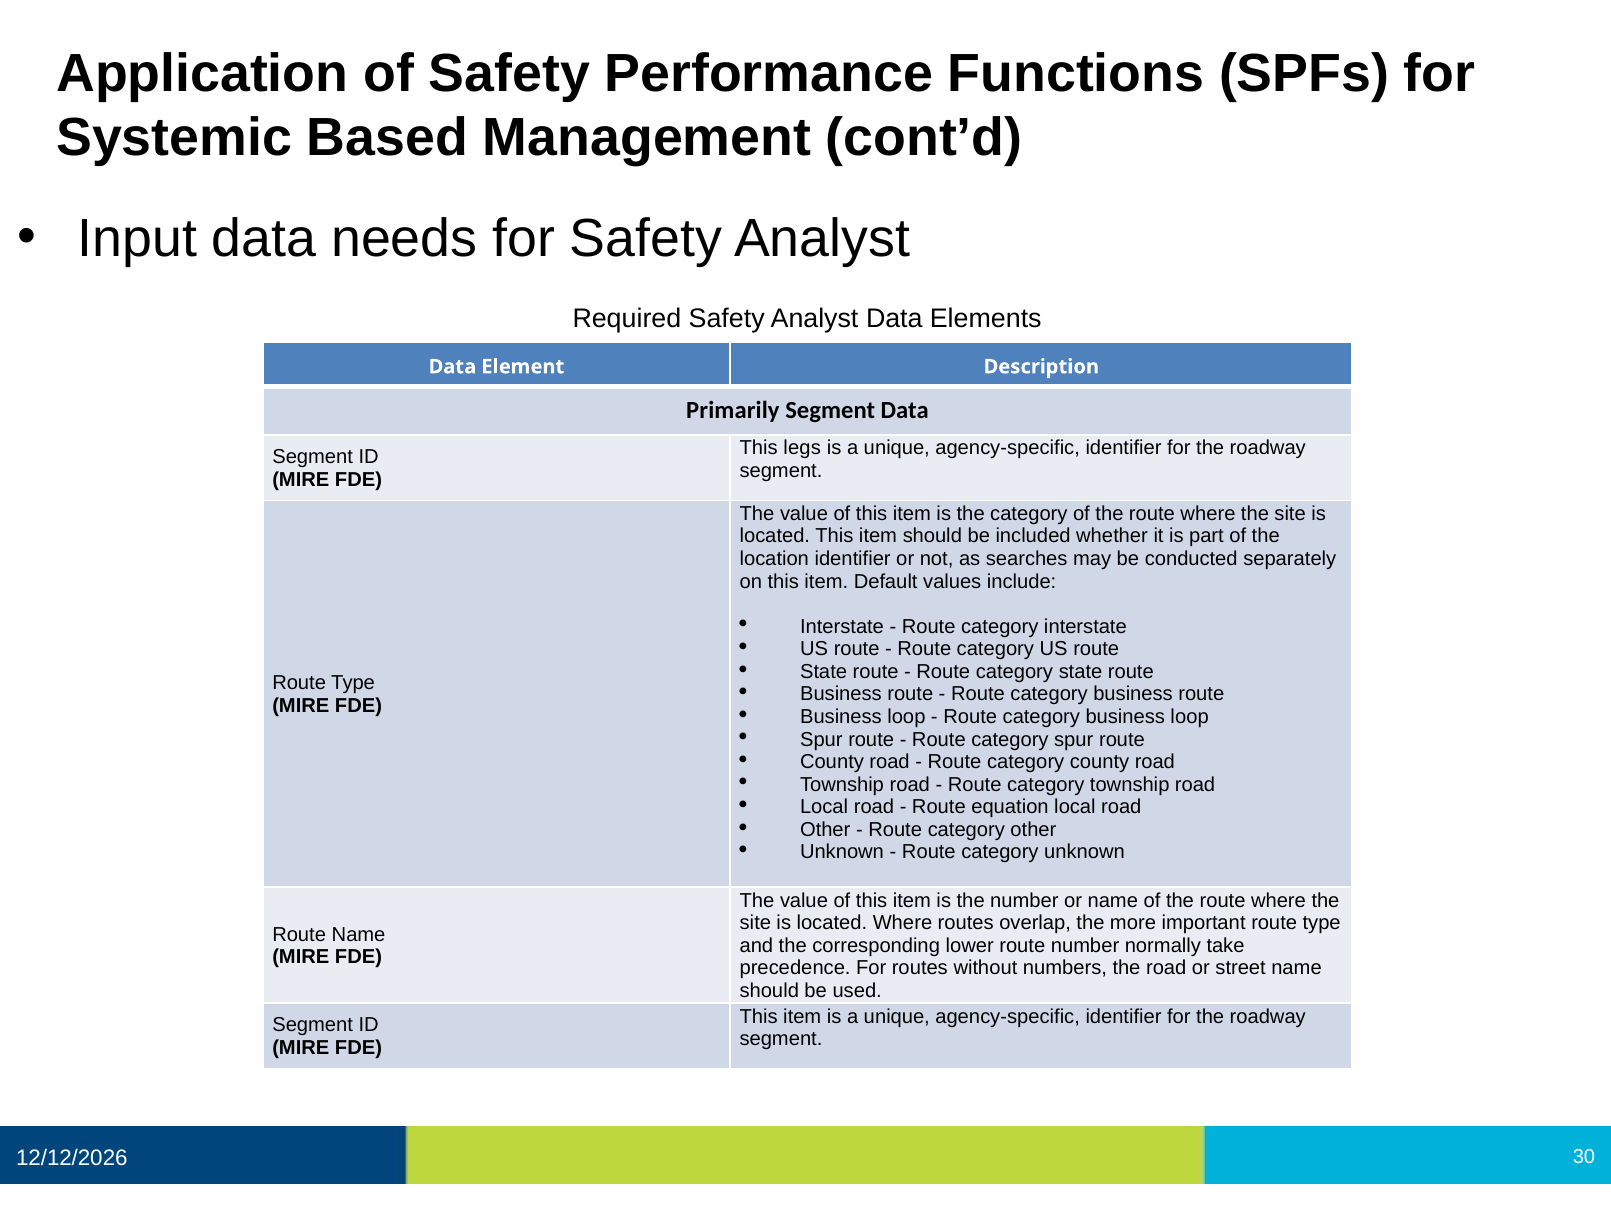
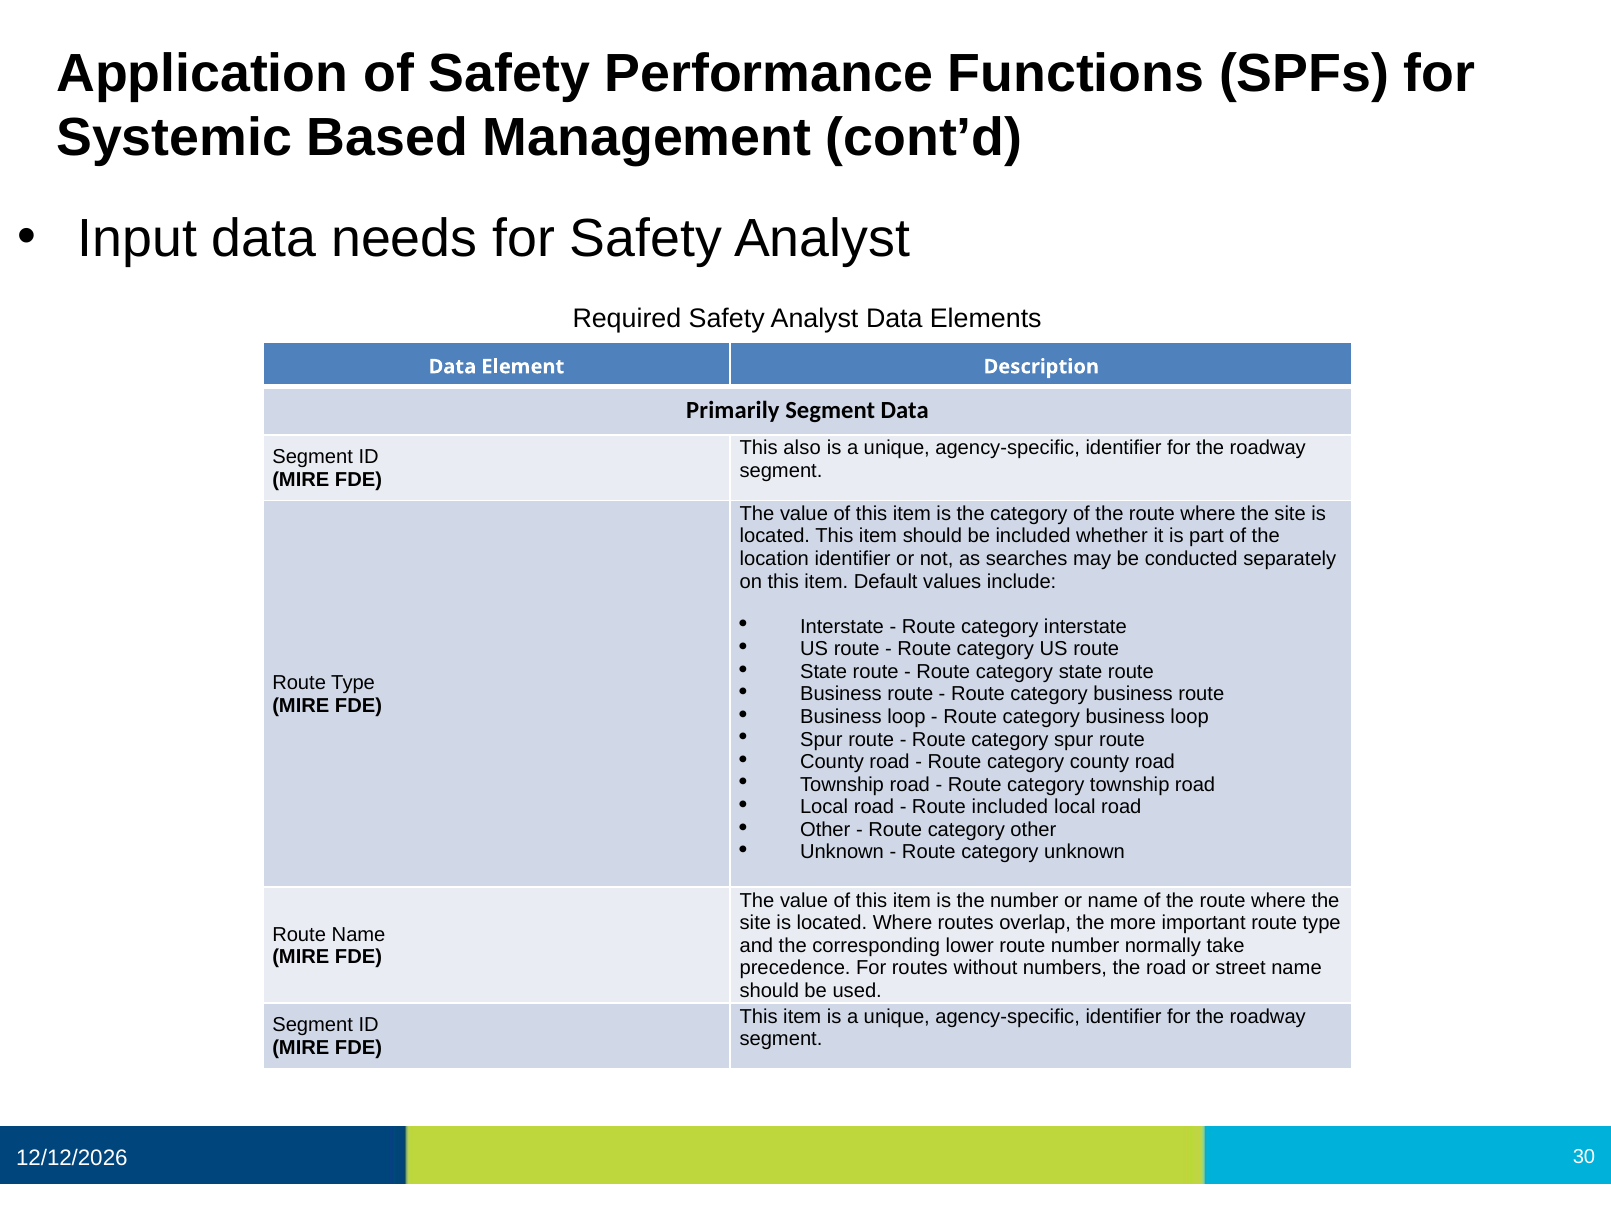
legs: legs -> also (802, 448)
Route equation: equation -> included (1010, 807)
